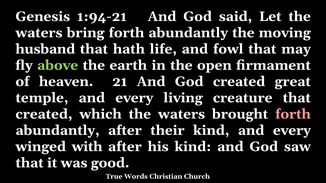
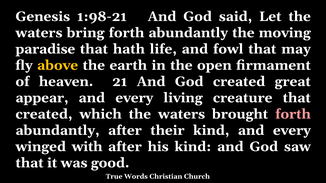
1:94-21: 1:94-21 -> 1:98-21 (102, 17)
husband: husband -> paradise (45, 49)
above colour: light green -> yellow (58, 65)
temple: temple -> appear (42, 98)
